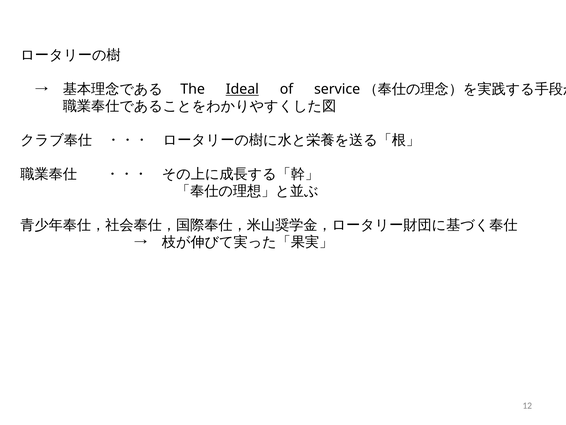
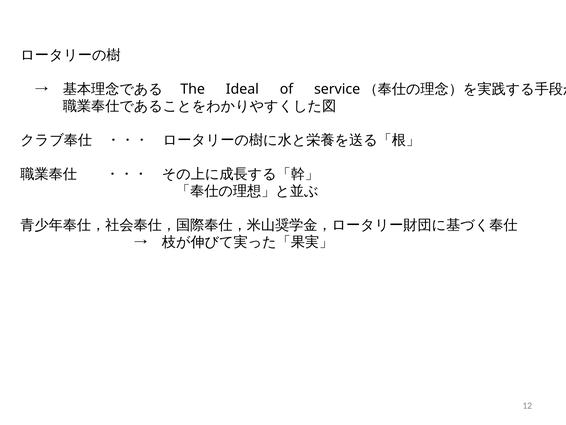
Ideal underline: present -> none (242, 89)
